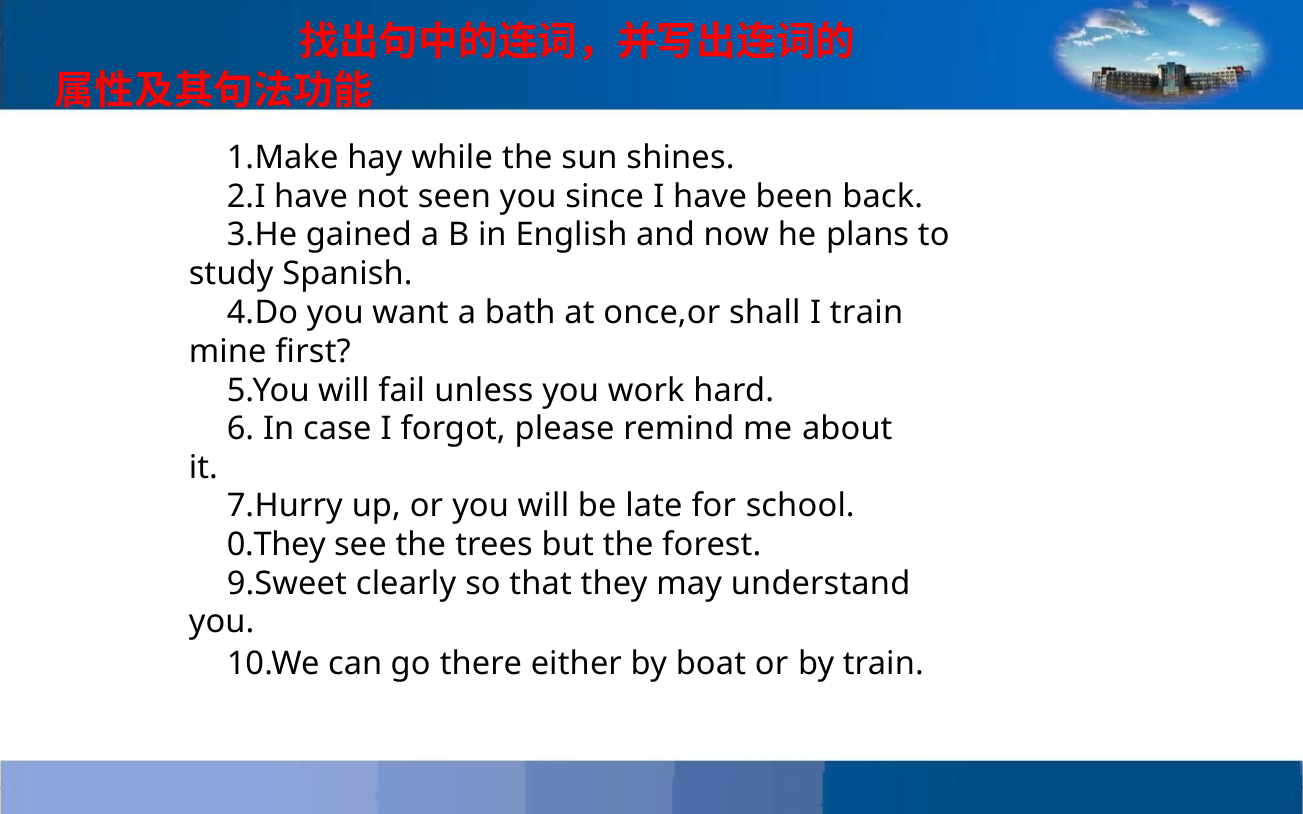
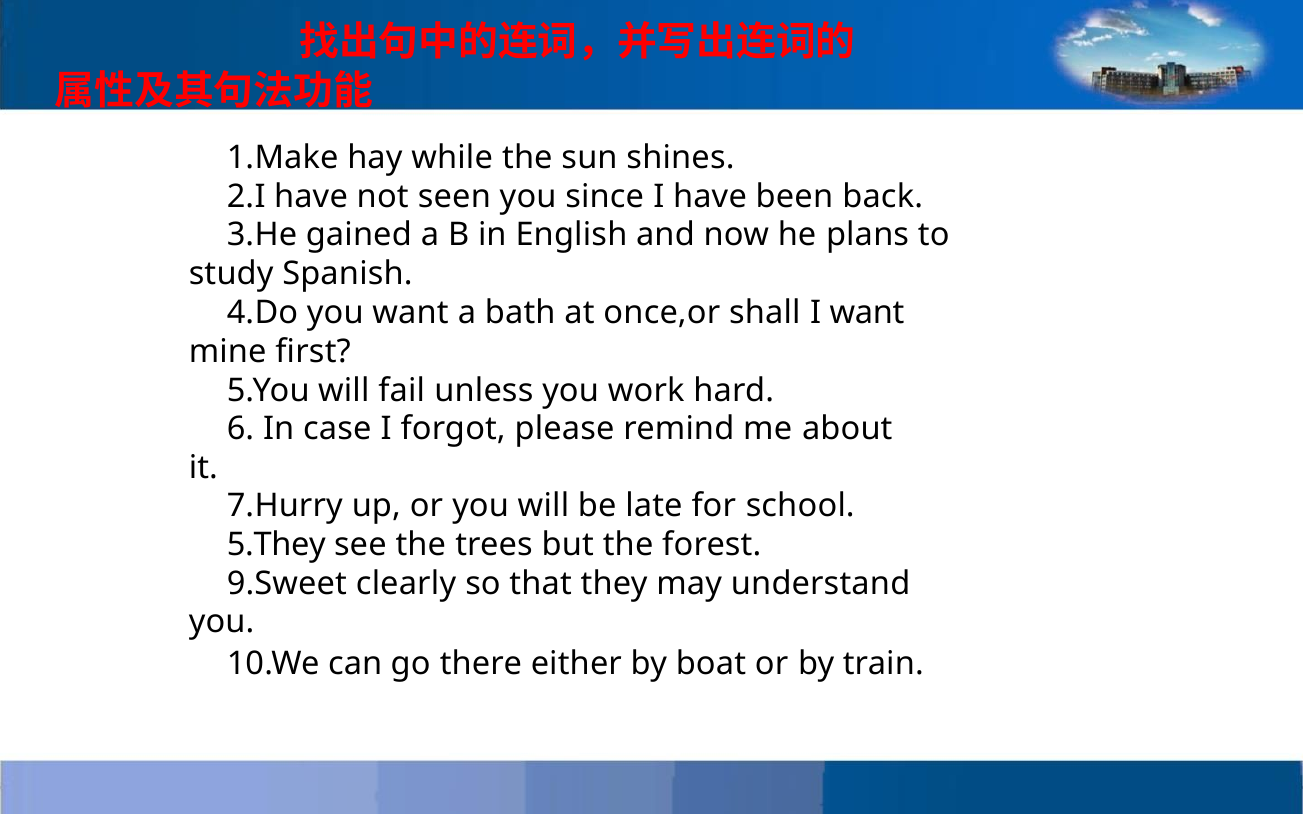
I train: train -> want (867, 313)
0.They: 0.They -> 5.They (276, 545)
